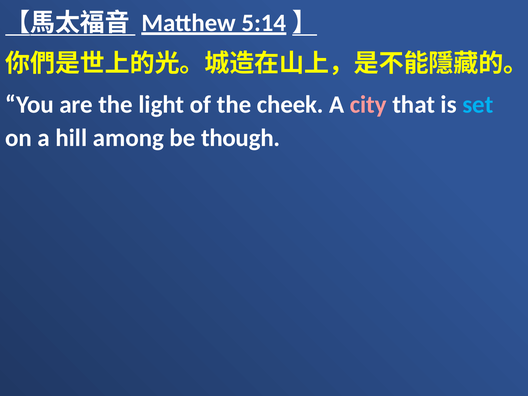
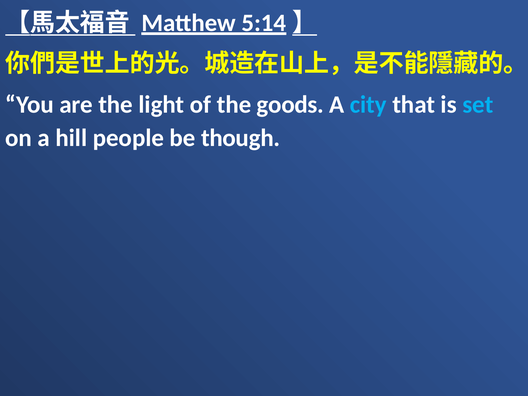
cheek: cheek -> goods (290, 105)
city colour: pink -> light blue (368, 105)
among: among -> people (128, 138)
